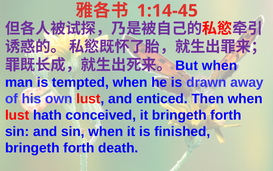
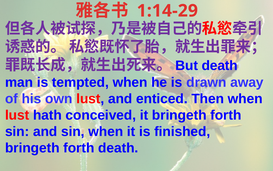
1:14-45: 1:14-45 -> 1:14-29 (167, 11)
when: when -> death (220, 65)
